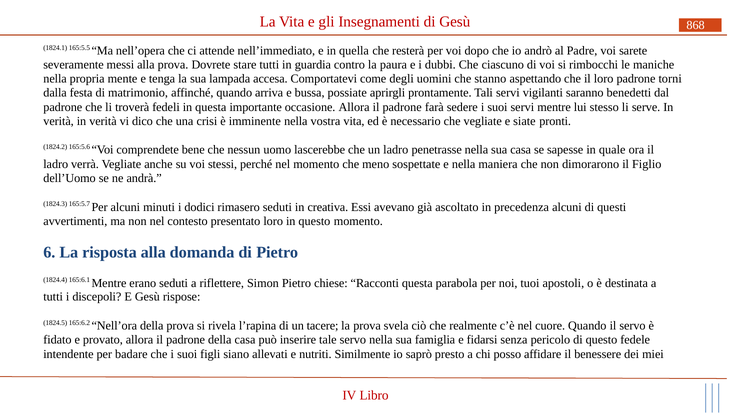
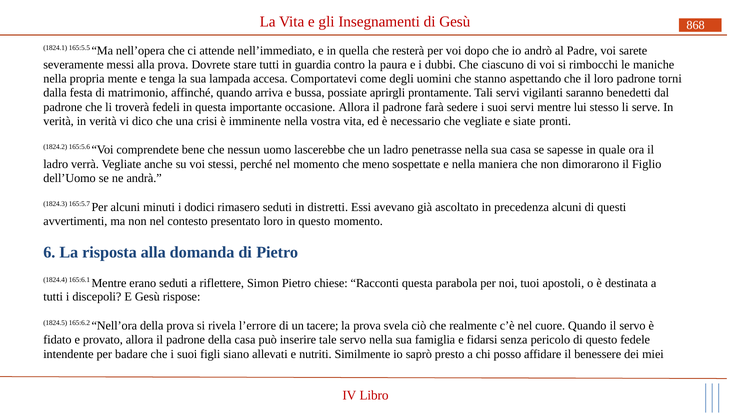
creativa: creativa -> distretti (328, 207)
l’rapina: l’rapina -> l’errore (257, 326)
